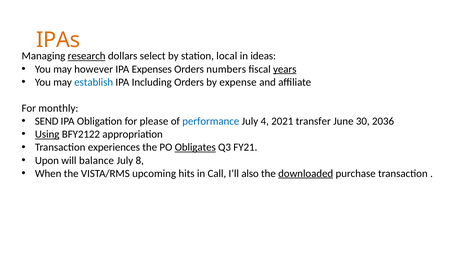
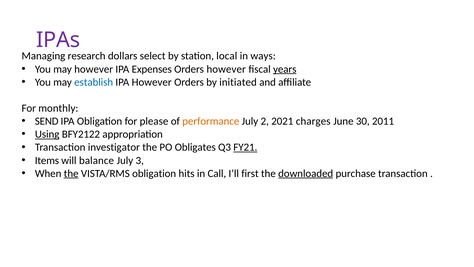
IPAs colour: orange -> purple (58, 40)
research underline: present -> none (87, 56)
ideas: ideas -> ways (263, 56)
Orders numbers: numbers -> however (226, 69)
IPA Including: Including -> However (152, 82)
expense: expense -> initiated (238, 82)
performance colour: blue -> orange (211, 121)
4: 4 -> 2 (265, 121)
transfer: transfer -> charges (313, 121)
2036: 2036 -> 2011 (383, 121)
experiences: experiences -> investigator (114, 147)
Obligates underline: present -> none (195, 147)
FY21 underline: none -> present (245, 147)
Upon: Upon -> Items (47, 160)
8: 8 -> 3 (140, 160)
the underline: none -> present (71, 173)
VISTA/RMS upcoming: upcoming -> obligation (154, 173)
also: also -> first (250, 173)
